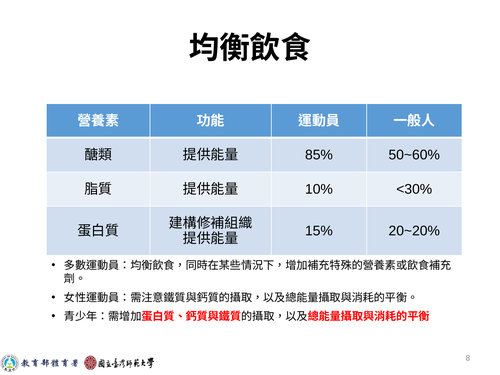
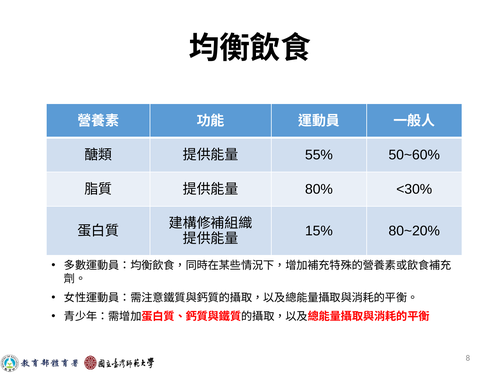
85%: 85% -> 55% (319, 155)
10%: 10% -> 80% (319, 189)
20~20%: 20~20% -> 80~20% (414, 231)
